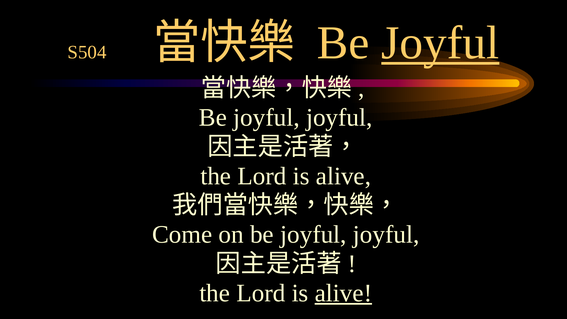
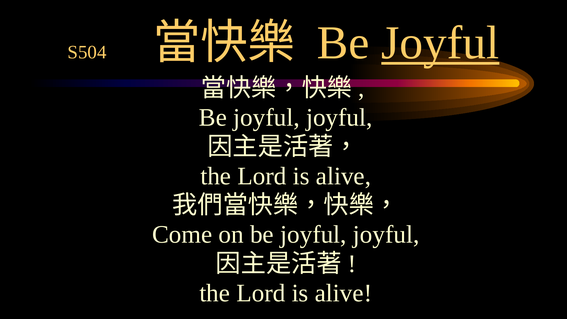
alive underline: present -> none (343, 293)
